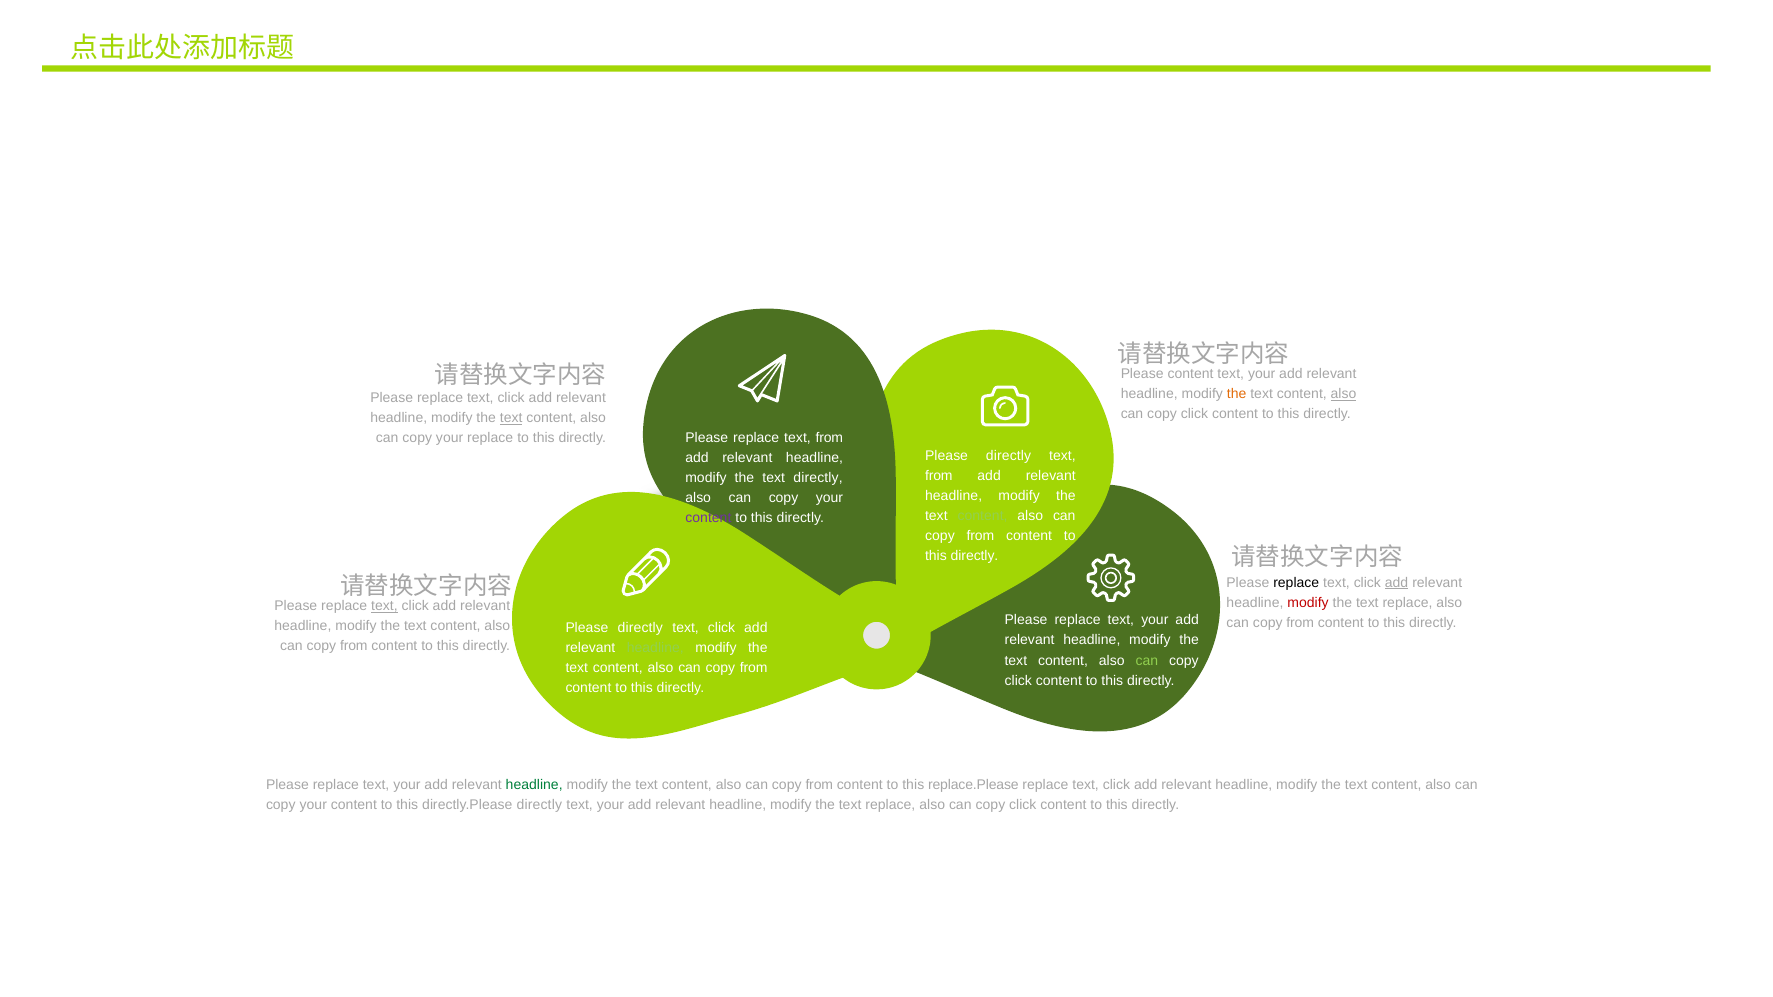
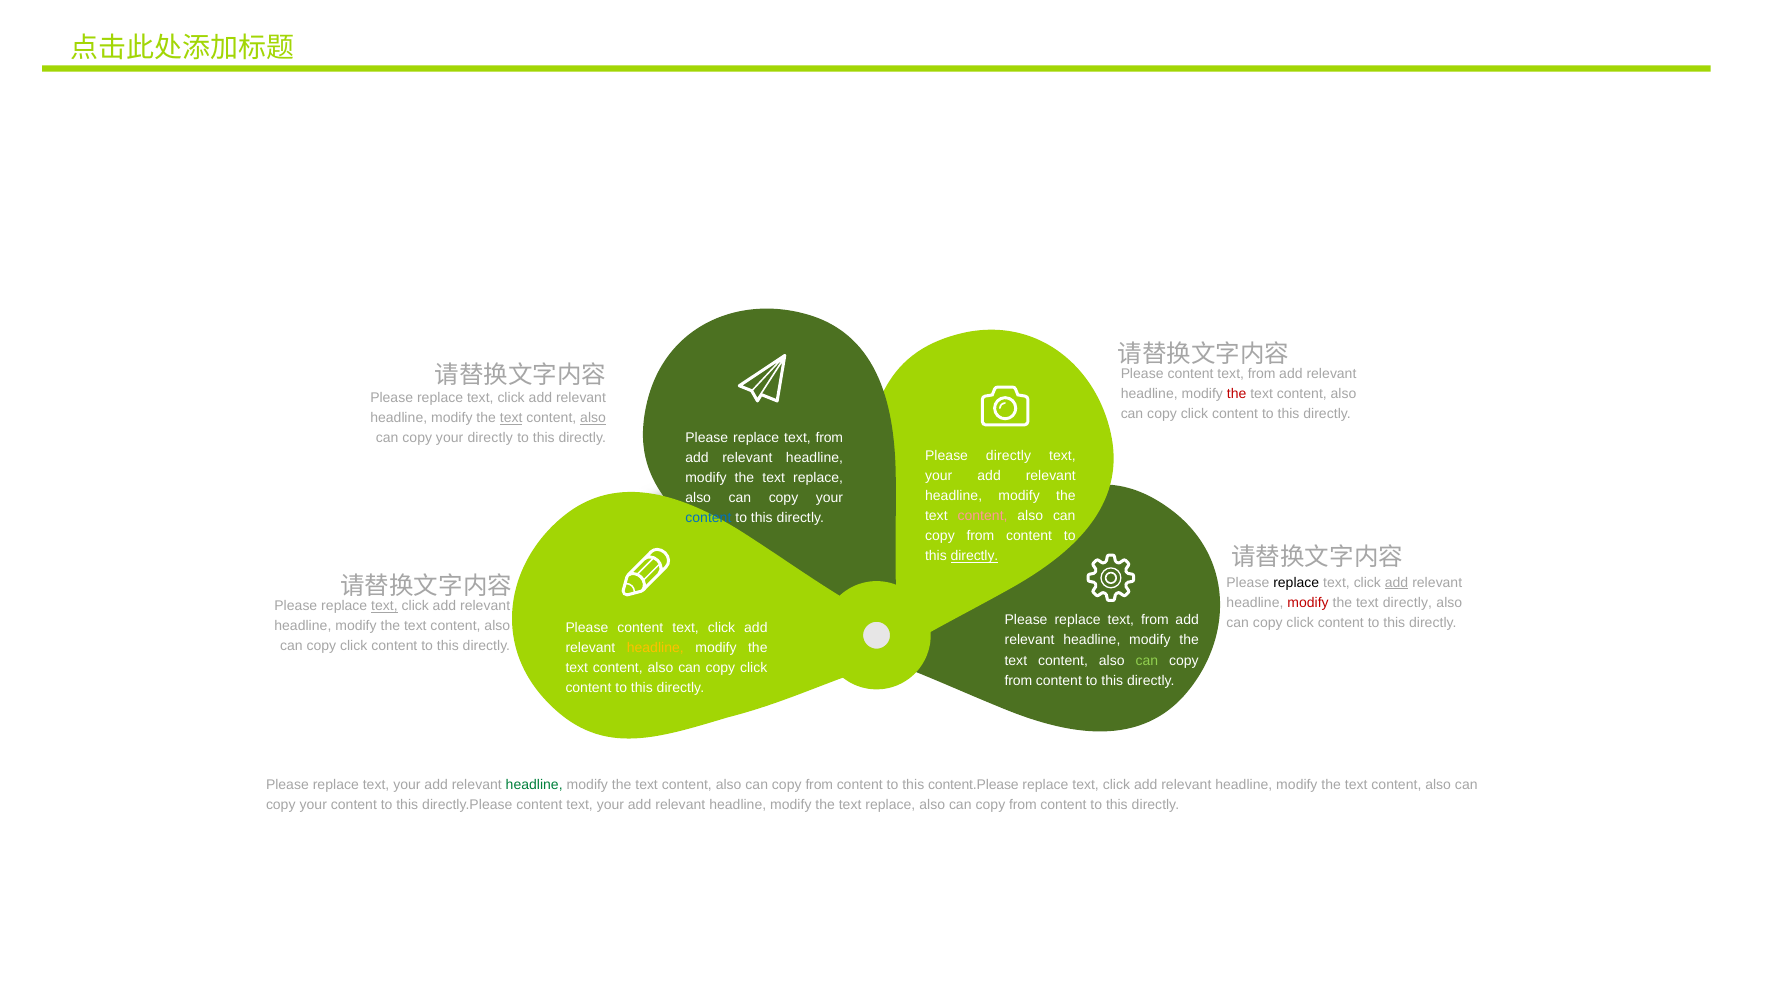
your: your -> from (1262, 374)
the colour: orange -> red (1237, 394)
also underline: present -> none (1344, 394)
also underline: none -> present (593, 418)
your replace: replace -> directly (490, 438)
from: from -> your (939, 476)
directly: directly -> replace (818, 478)
content colour: light green -> pink (983, 516)
content colour: purple -> blue (708, 518)
directly underline: none -> present (975, 556)
replace: replace -> directly (1407, 603)
your: your -> from (1155, 620)
from: from -> click (1300, 623)
directly: directly -> content (640, 628)
from: from -> click (354, 646)
headline colour: light green -> yellow (655, 648)
from: from -> click (754, 668)
click: click -> from (1018, 681)
replace.Please: replace.Please -> content.Please (973, 785)
directly.Please directly: directly -> content (539, 805)
click: click -> from (1023, 805)
